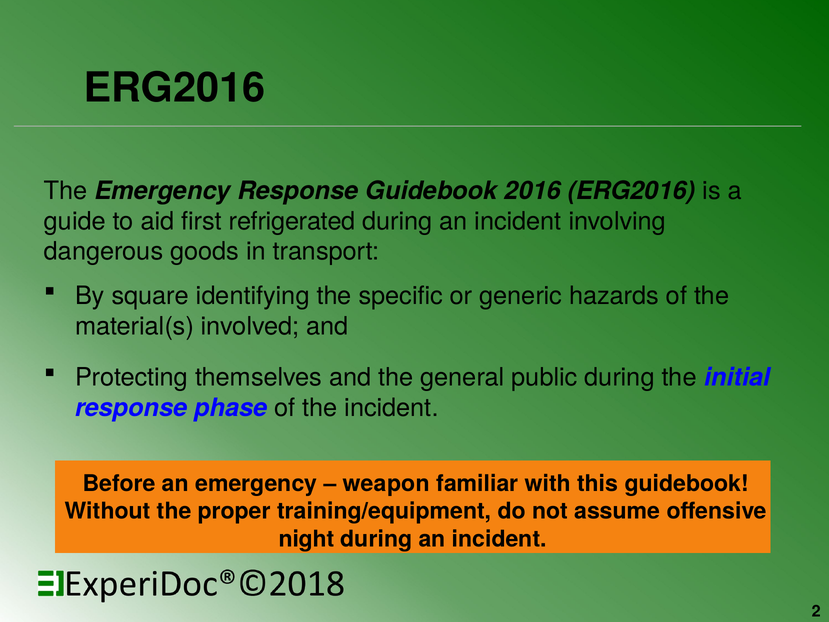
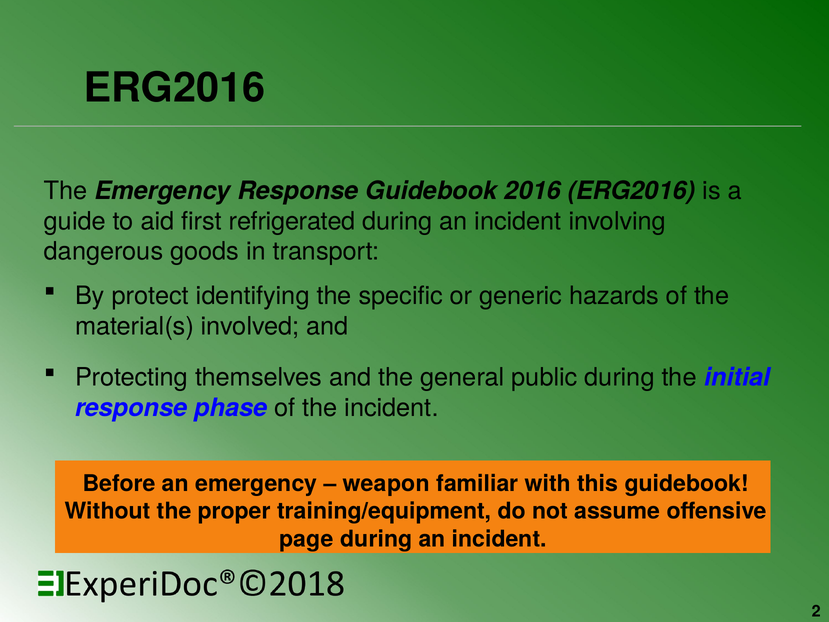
square: square -> protect (150, 296)
night: night -> page (306, 539)
